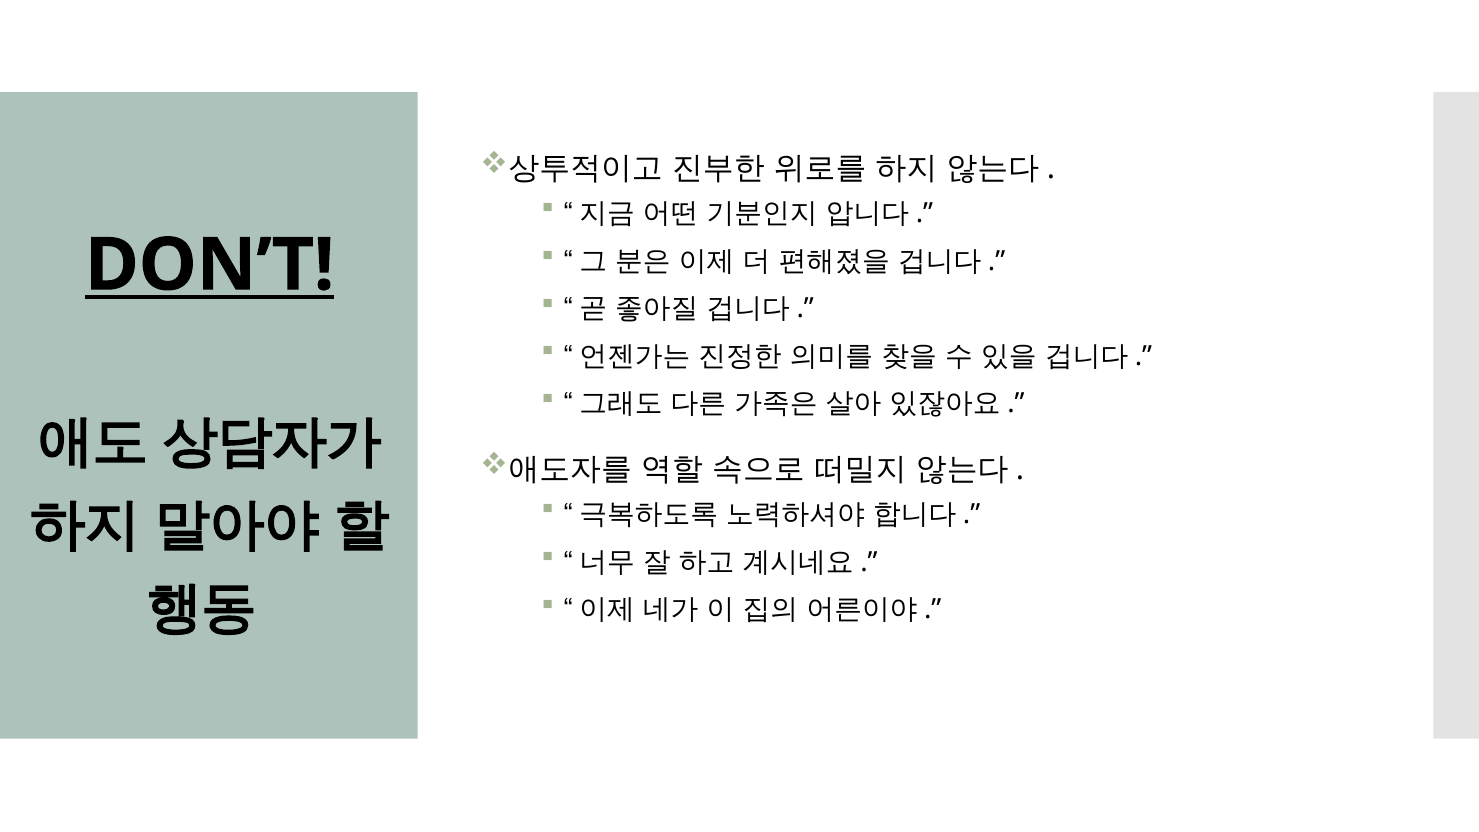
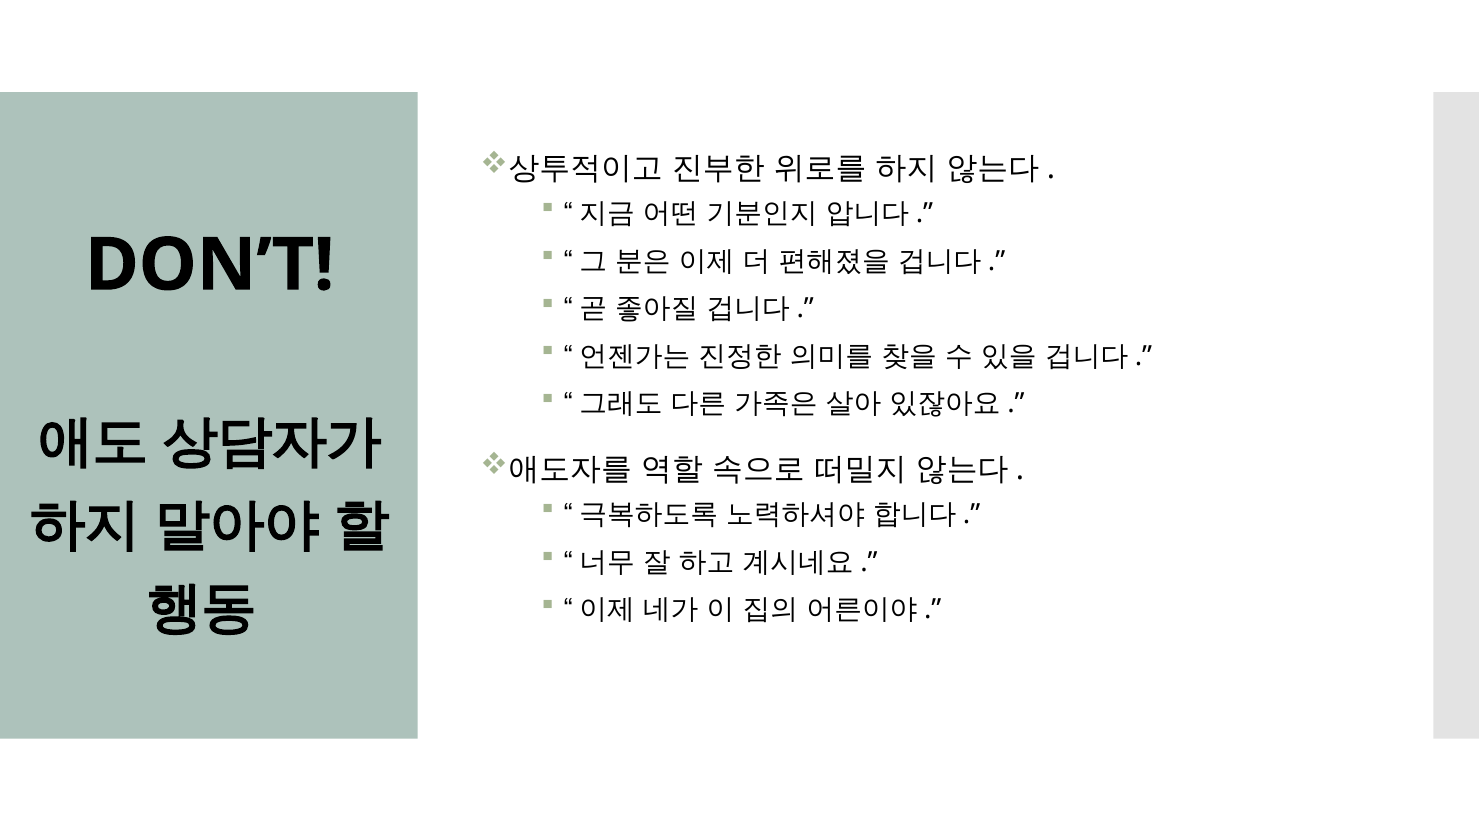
DON’T underline: present -> none (210, 265)
